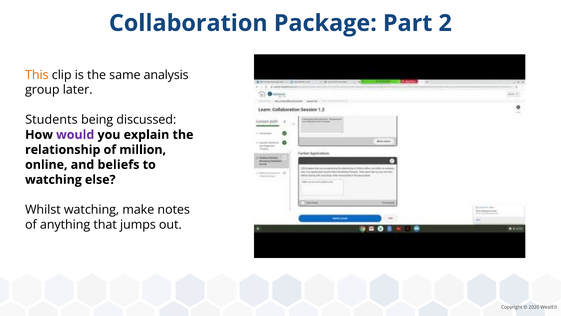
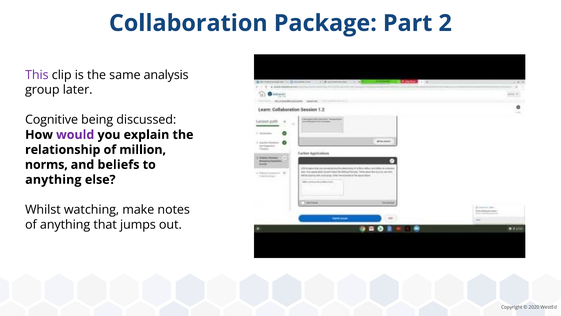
This colour: orange -> purple (37, 75)
Students: Students -> Cognitive (52, 120)
online: online -> norms (46, 165)
watching: watching -> anything (53, 179)
